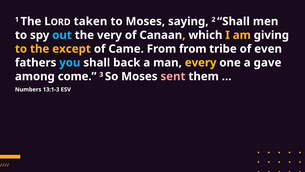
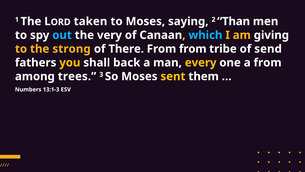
2 Shall: Shall -> Than (234, 21)
which colour: white -> light blue (205, 35)
except: except -> strong (72, 49)
Came: Came -> There (126, 49)
even: even -> send (268, 49)
you colour: light blue -> yellow (70, 62)
a gave: gave -> from (268, 62)
come: come -> trees (77, 76)
sent colour: pink -> yellow (173, 76)
